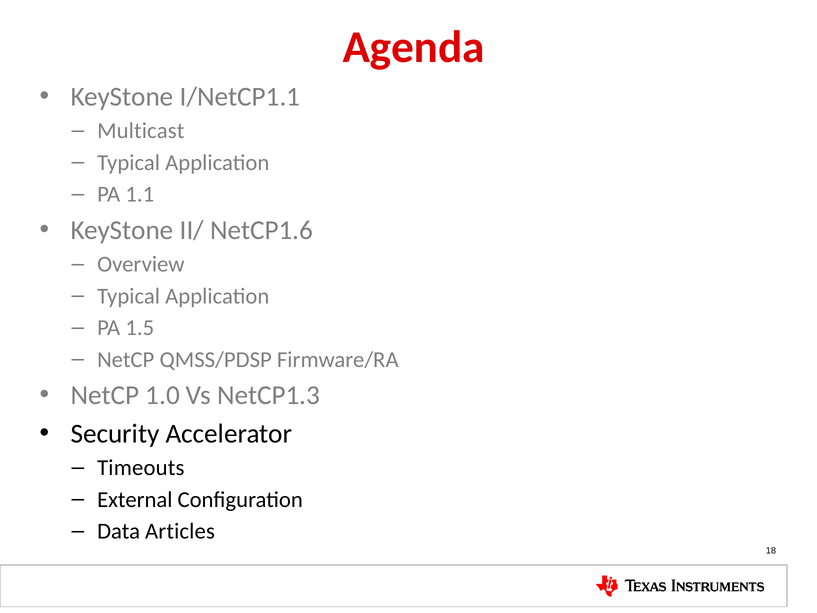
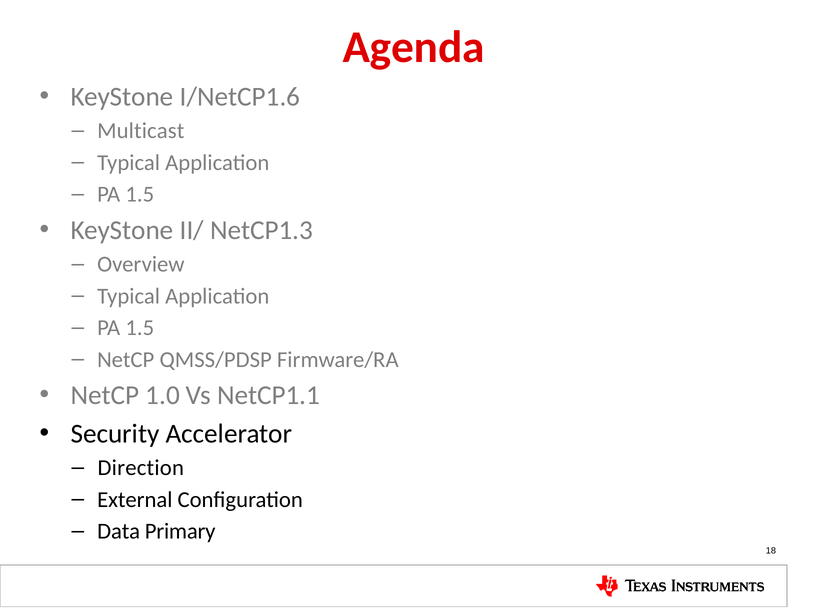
I/NetCP1.1: I/NetCP1.1 -> I/NetCP1.6 (240, 97)
1.1: 1.1 -> 1.5 (140, 194)
NetCP1.6: NetCP1.6 -> NetCP1.3 (262, 230)
NetCP1.3: NetCP1.3 -> NetCP1.1 (269, 395)
Timeouts: Timeouts -> Direction (141, 468)
Articles: Articles -> Primary (180, 531)
